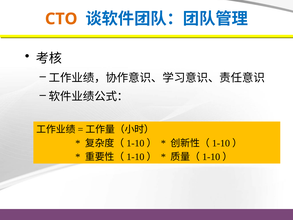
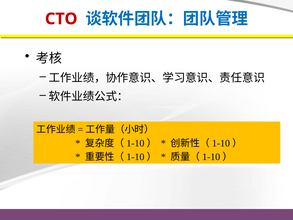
CTO colour: orange -> red (61, 19)
